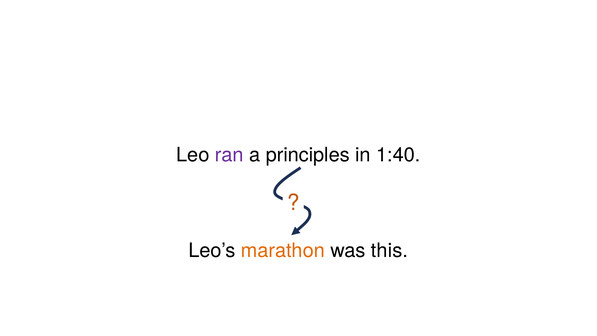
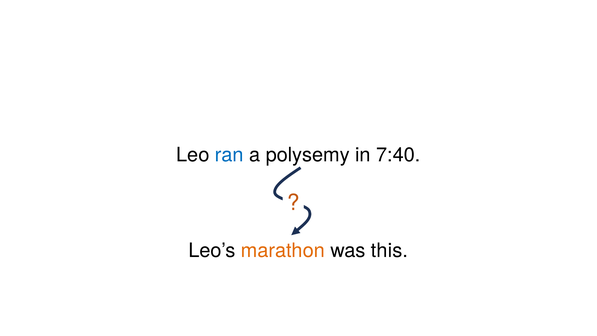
ran colour: purple -> blue (229, 155)
principles: principles -> polysemy (308, 155)
1:40: 1:40 -> 7:40 (398, 155)
